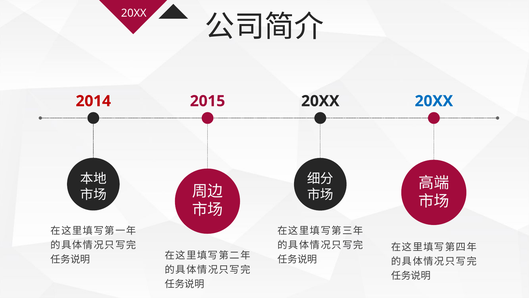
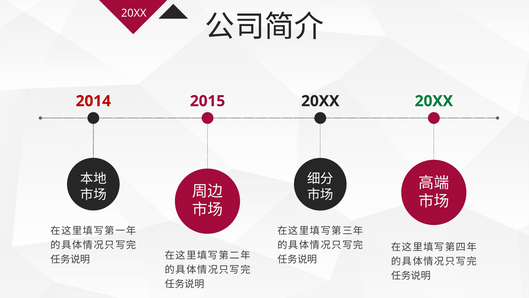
20XX colour: blue -> green (434, 101)
